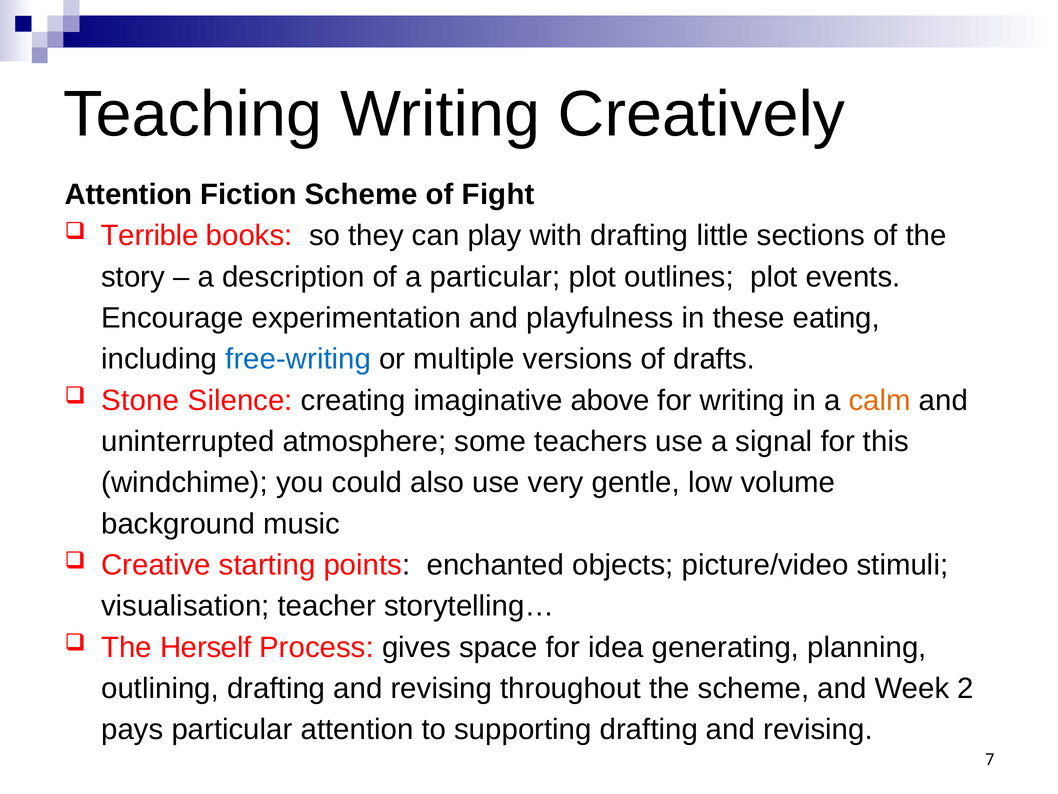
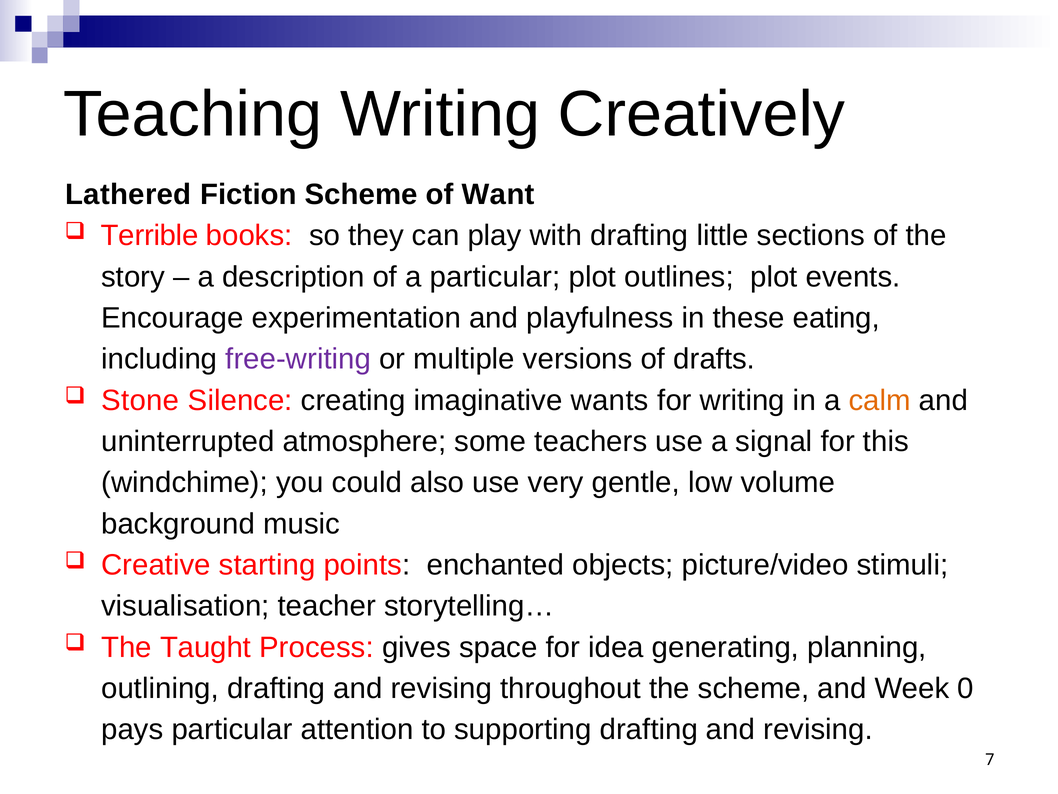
Attention: Attention -> Lathered (128, 194)
Fight: Fight -> Want (498, 194)
free-writing colour: blue -> purple (298, 359)
above: above -> wants (610, 400)
Herself: Herself -> Taught (206, 647)
2: 2 -> 0 (966, 688)
